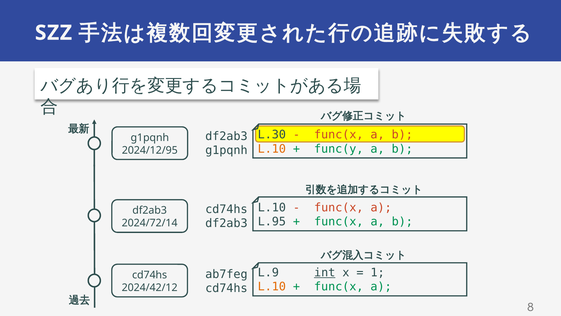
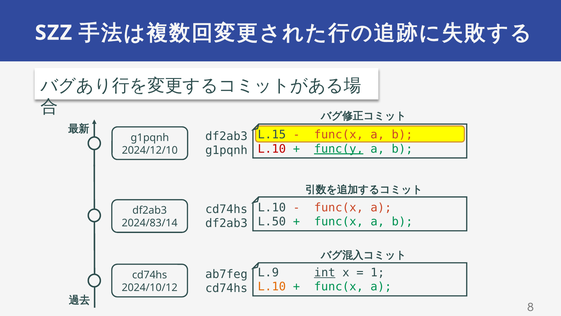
L.30: L.30 -> L.15 (272, 135)
L.10 colour: orange -> red (272, 149)
func(y underline: none -> present (339, 149)
2024/12/95: 2024/12/95 -> 2024/12/10 (150, 150)
L.95: L.95 -> L.50 (272, 221)
2024/72/14: 2024/72/14 -> 2024/83/14 (150, 223)
2024/42/12: 2024/42/12 -> 2024/10/12 (150, 287)
